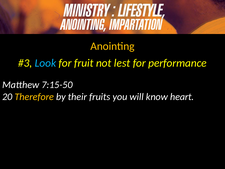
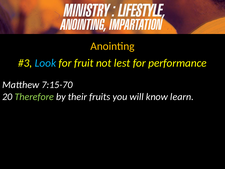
7:15-50: 7:15-50 -> 7:15-70 (57, 85)
Therefore colour: yellow -> light green (34, 97)
heart: heart -> learn (182, 97)
